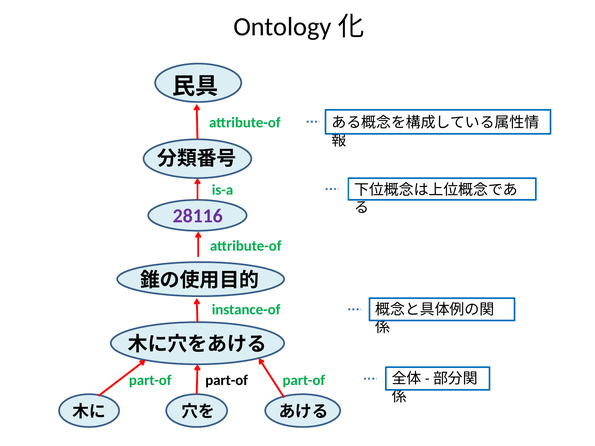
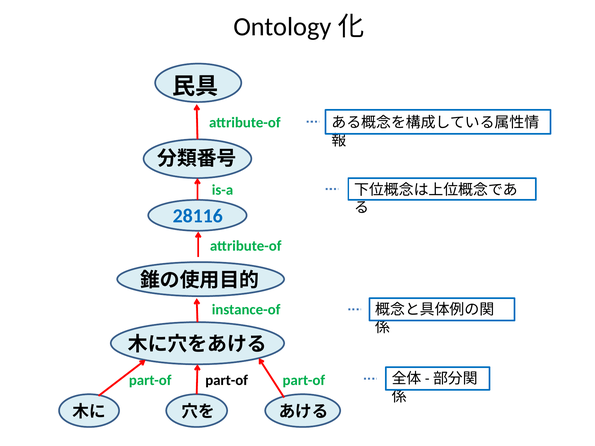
28116 colour: purple -> blue (198, 216)
